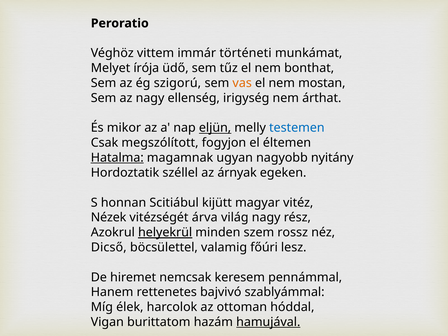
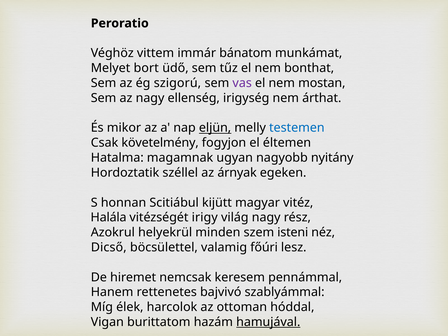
történeti: történeti -> bánatom (246, 53)
írója: írója -> bort (146, 68)
vas colour: orange -> purple (242, 83)
megszólított: megszólított -> követelmény (160, 143)
Hatalma underline: present -> none (117, 158)
Nézek: Nézek -> Halála (109, 218)
árva: árva -> irigy (205, 218)
helyekrül underline: present -> none (165, 232)
rossz: rossz -> isteni (293, 232)
